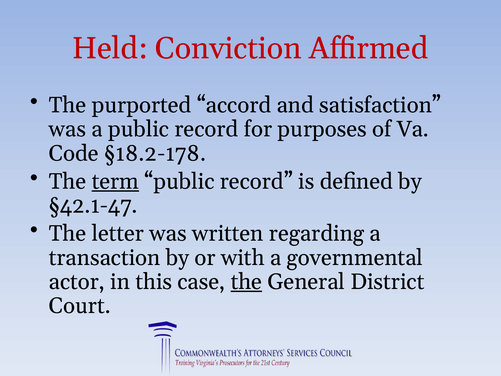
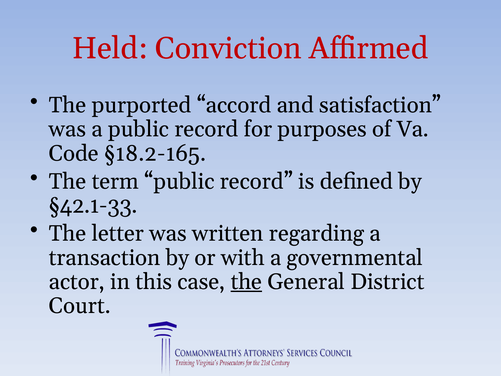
§18.2-178: §18.2-178 -> §18.2-165 (155, 153)
term underline: present -> none (115, 181)
§42.1-47: §42.1-47 -> §42.1-33 (93, 205)
